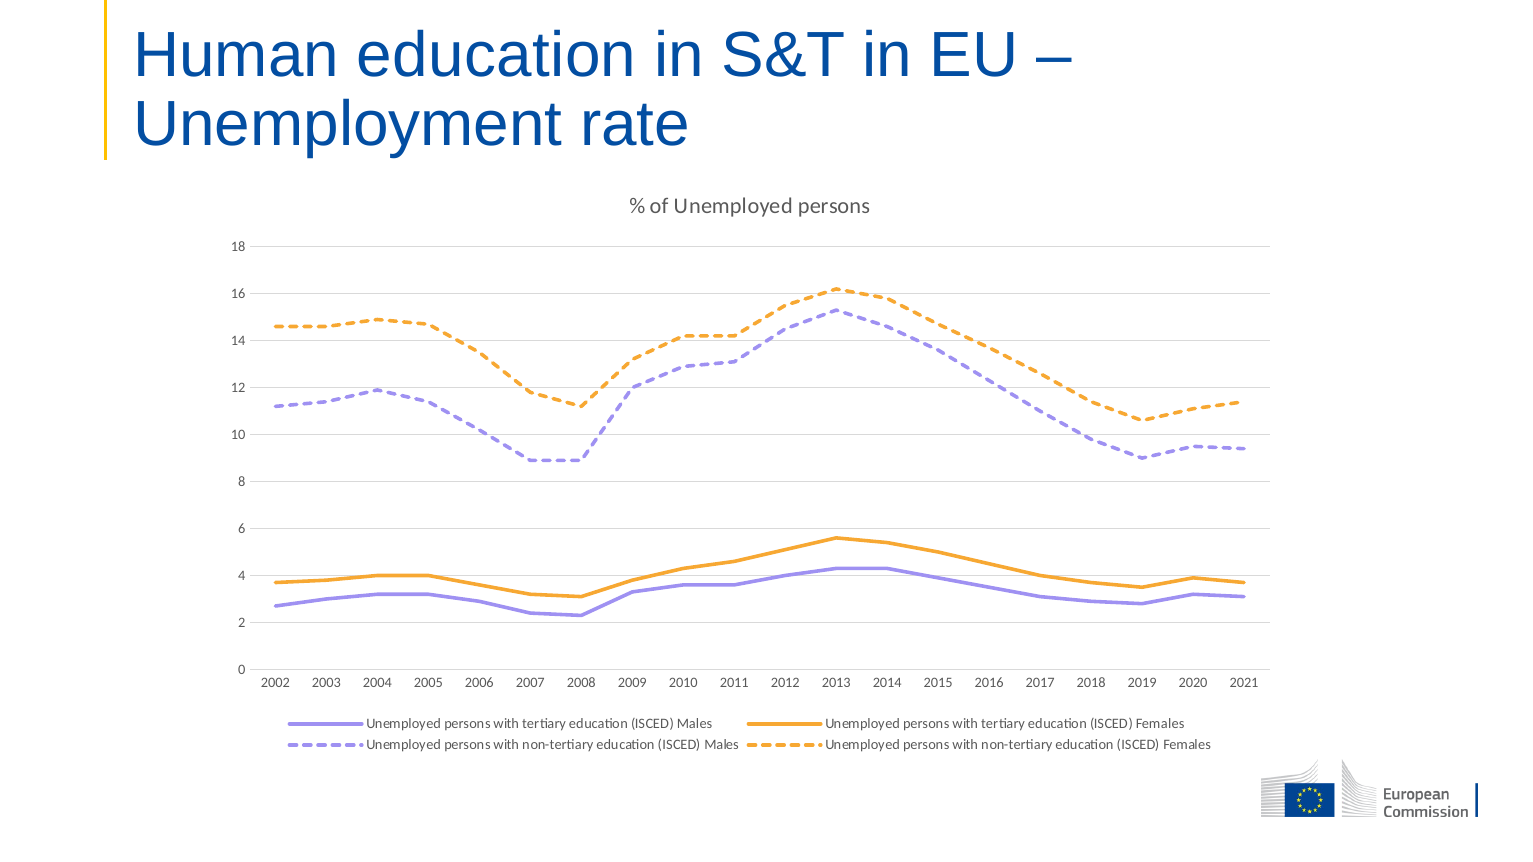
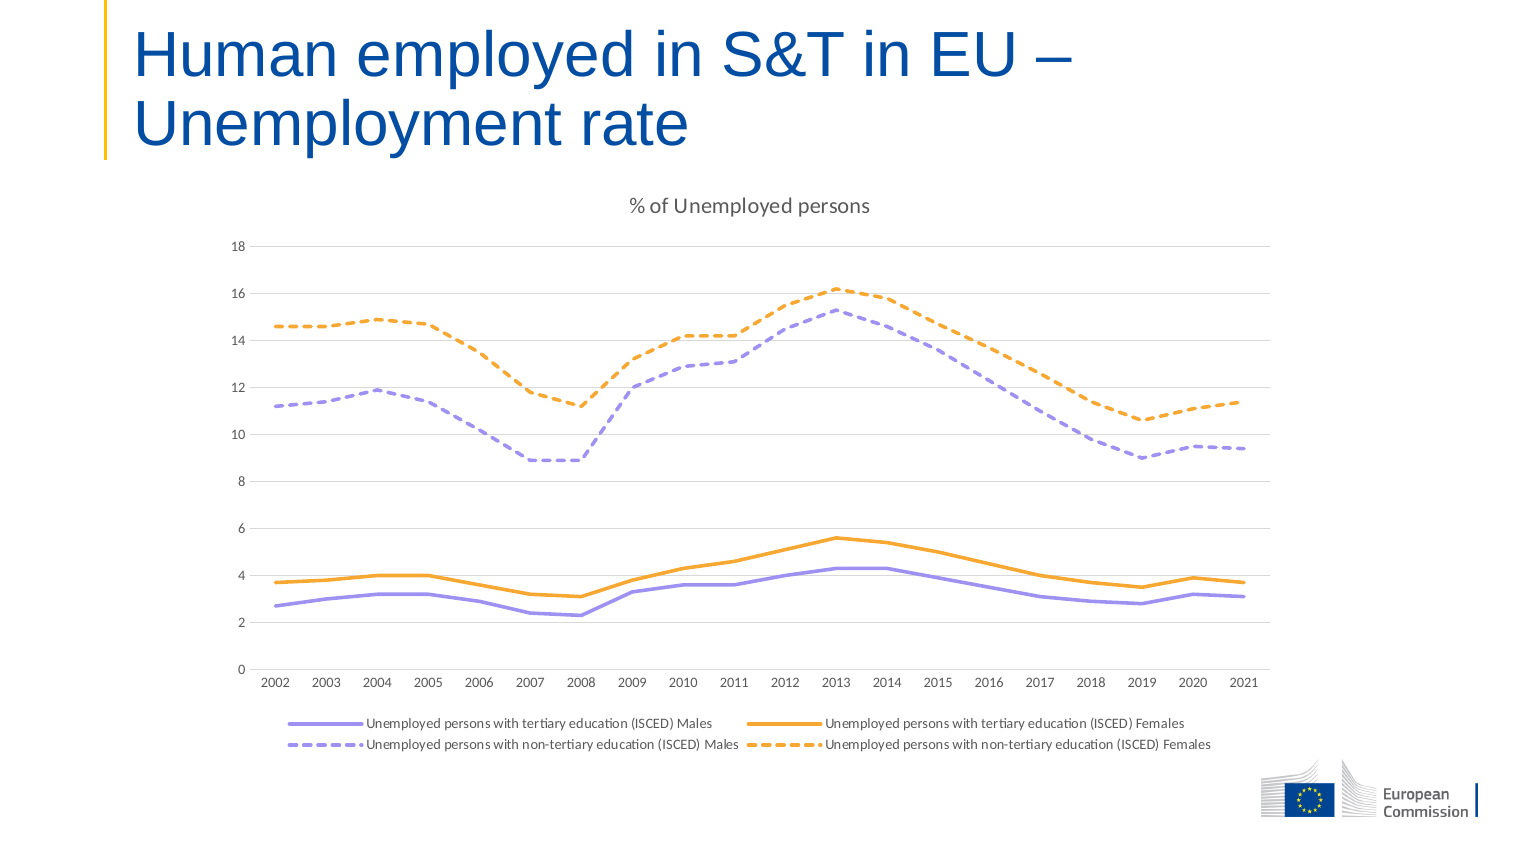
Human education: education -> employed (497, 55)
